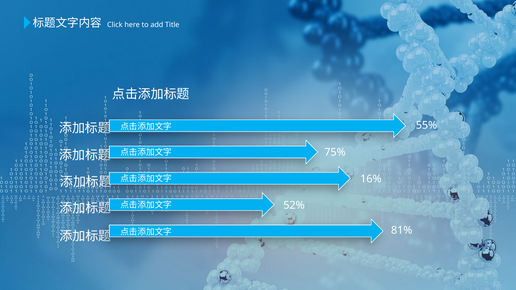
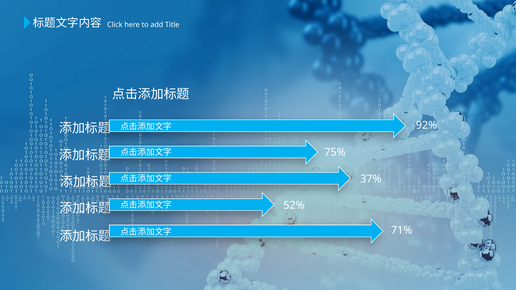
55%: 55% -> 92% (426, 125)
16%: 16% -> 37% (371, 179)
81%: 81% -> 71% (402, 231)
